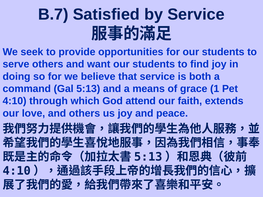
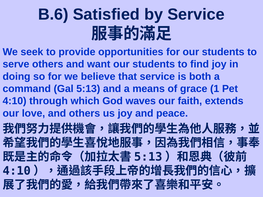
B.7: B.7 -> B.6 (53, 14)
attend: attend -> waves (141, 101)
